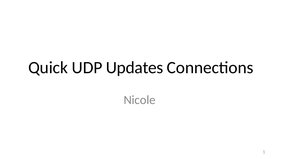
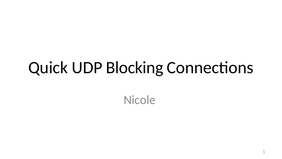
Updates: Updates -> Blocking (135, 67)
